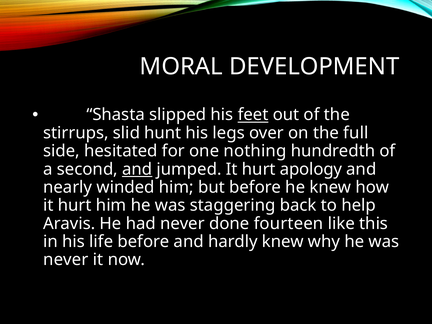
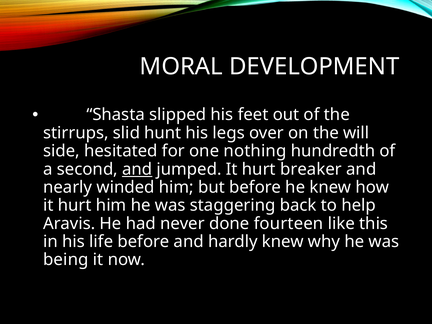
feet underline: present -> none (253, 115)
full: full -> will (356, 133)
apology: apology -> breaker (311, 169)
never: never -> being (66, 260)
